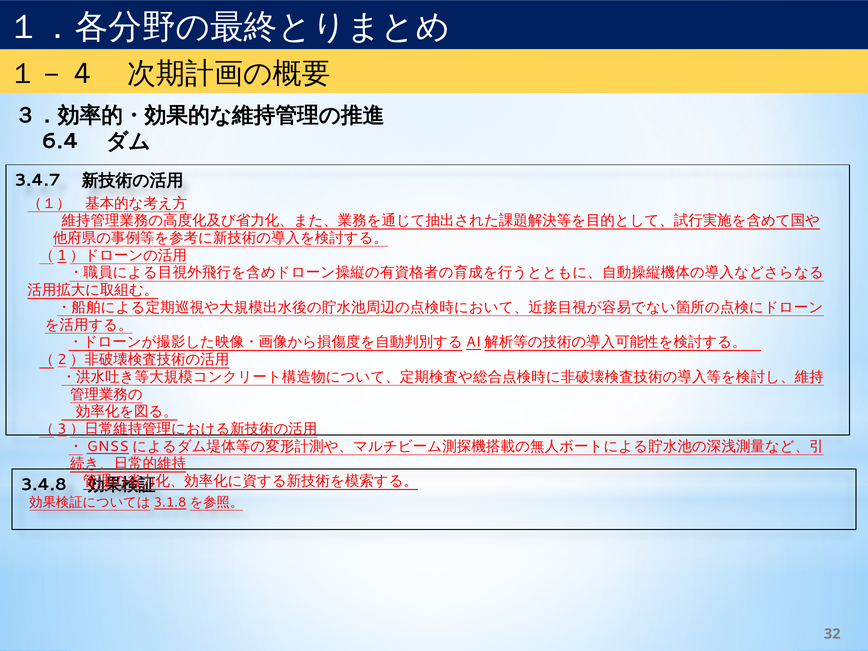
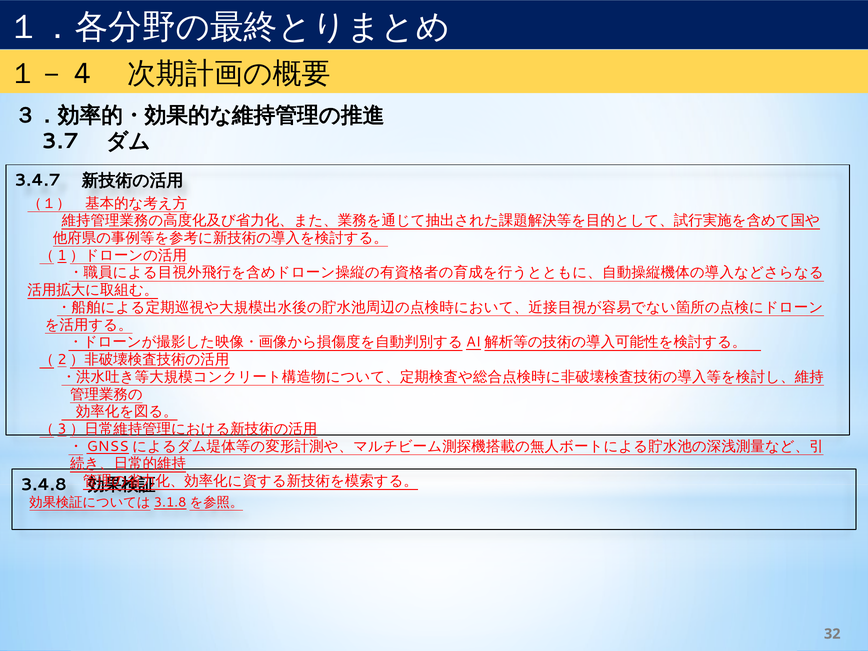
6.4: 6.4 -> 3.7 (60, 141)
